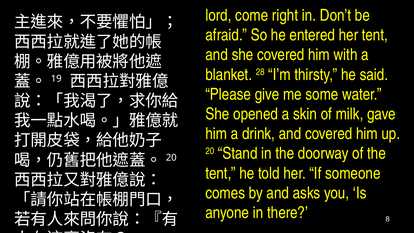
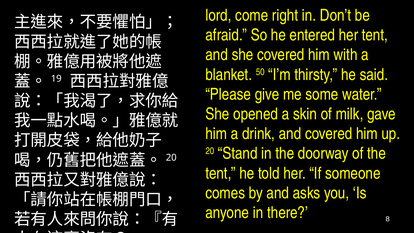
28: 28 -> 50 (260, 72)
